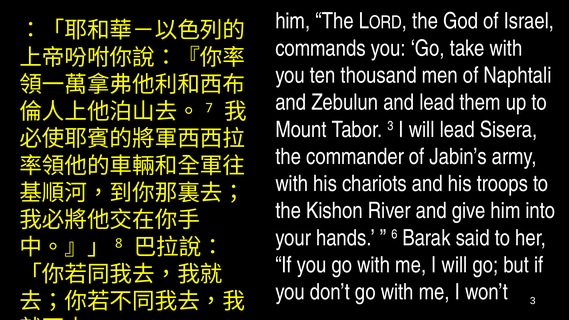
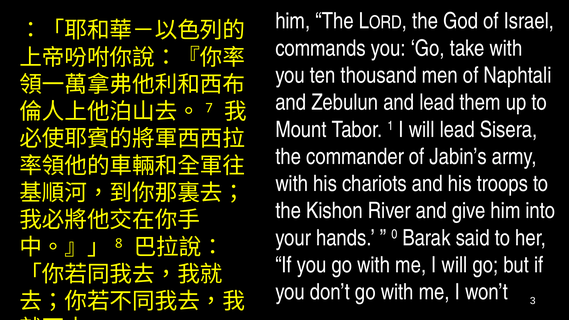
Tabor 3: 3 -> 1 (391, 126)
6: 6 -> 0 (394, 234)
